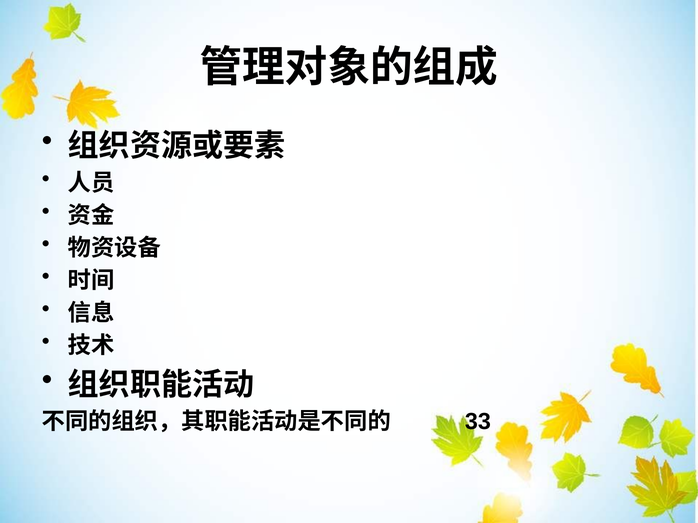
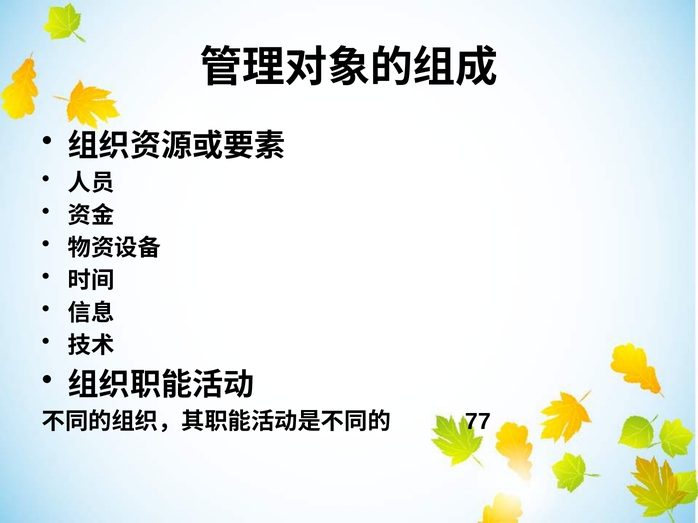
33: 33 -> 77 (478, 422)
